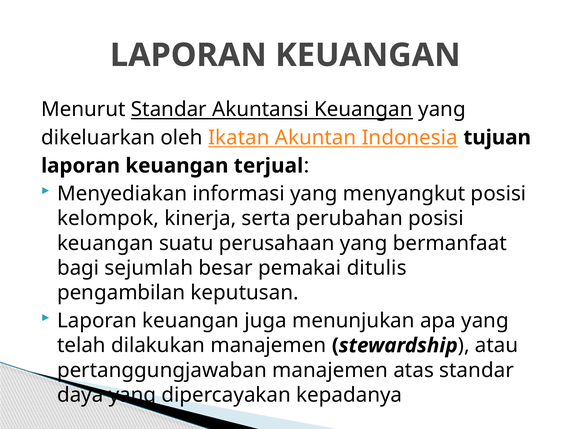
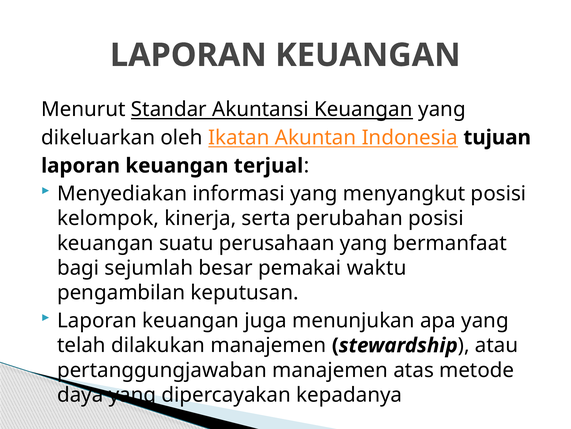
ditulis: ditulis -> waktu (377, 268)
atas standar: standar -> metode (477, 370)
